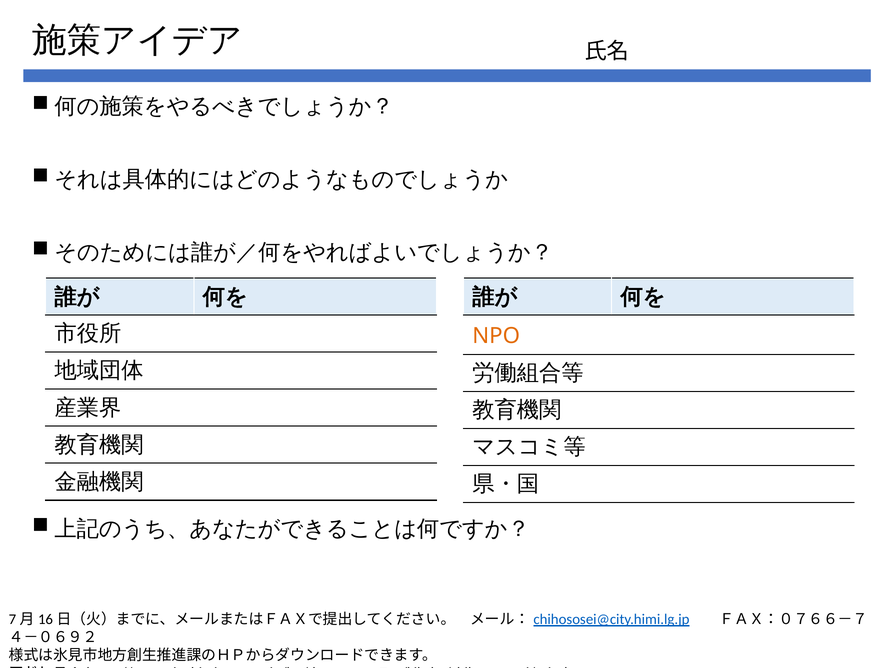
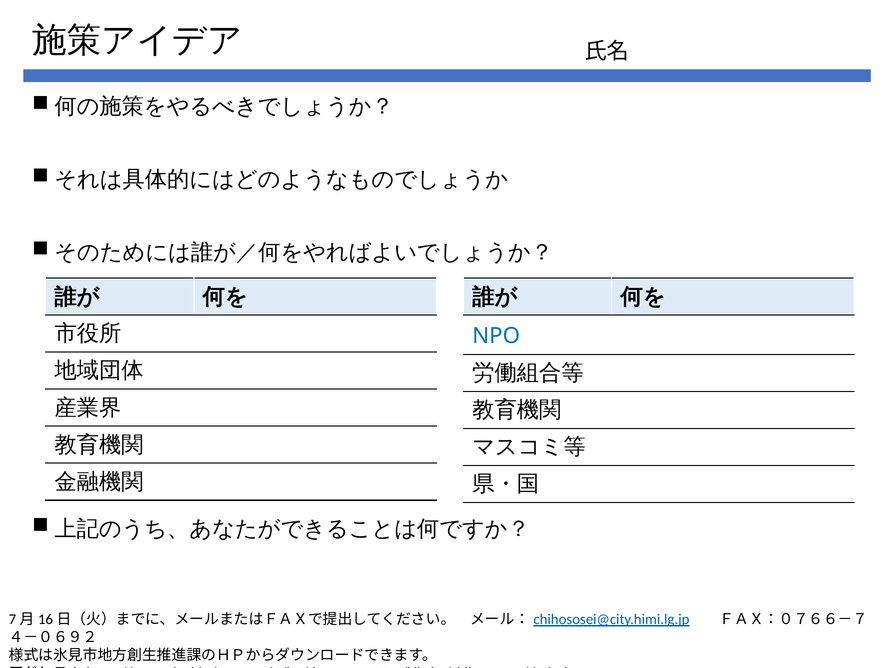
NPO colour: orange -> blue (496, 336)
